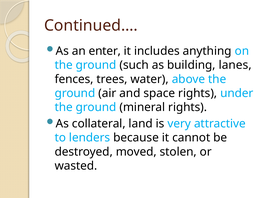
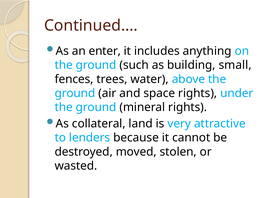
lanes: lanes -> small (235, 65)
